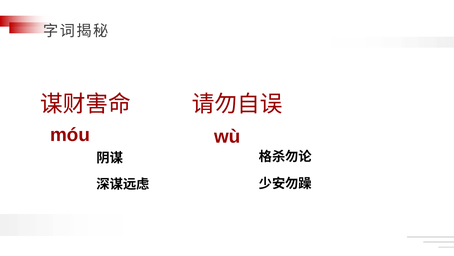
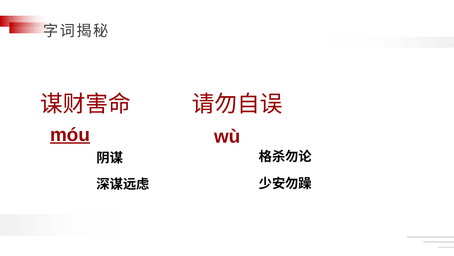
móu underline: none -> present (70, 134)
